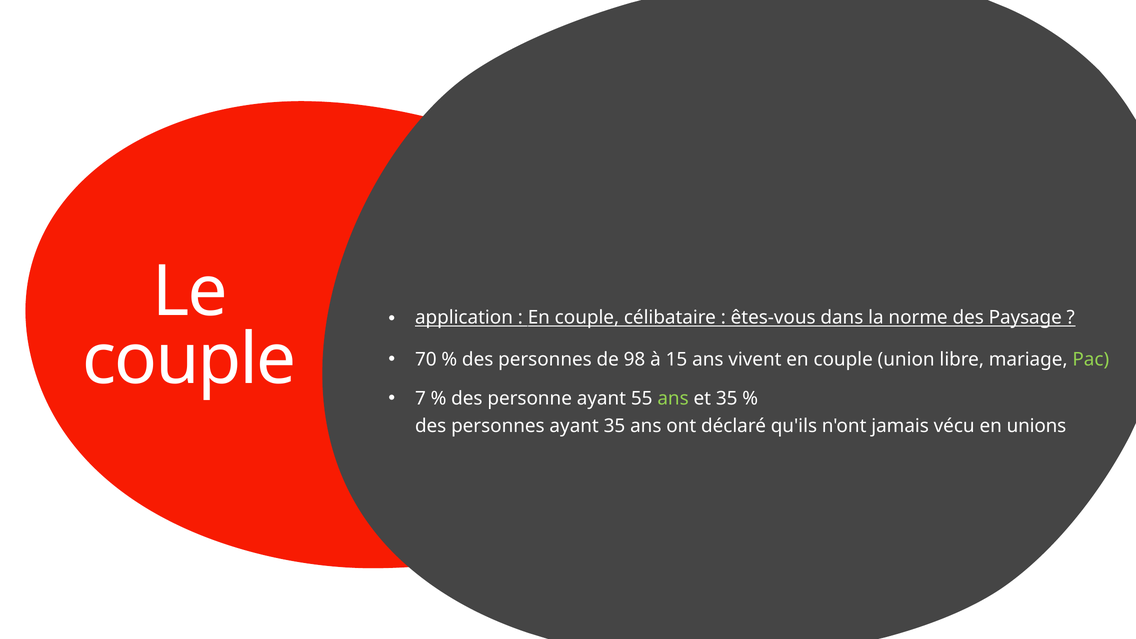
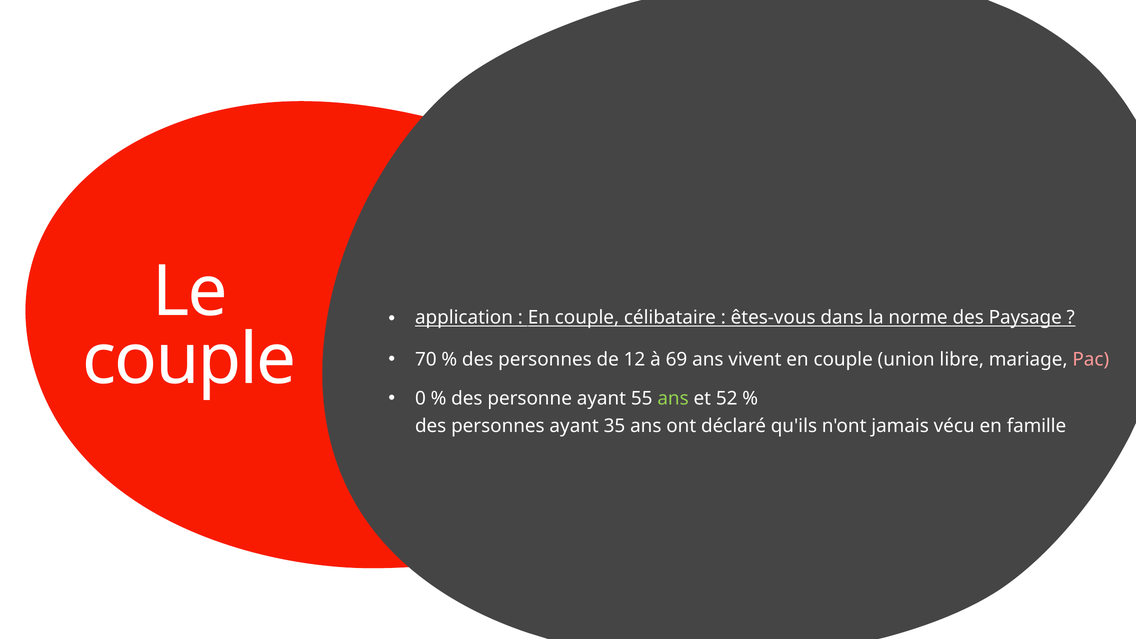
98: 98 -> 12 (634, 360)
15: 15 -> 69 (676, 360)
Pac colour: light green -> pink (1091, 360)
7: 7 -> 0 (420, 399)
et 35: 35 -> 52 (727, 399)
unions: unions -> famille (1036, 426)
